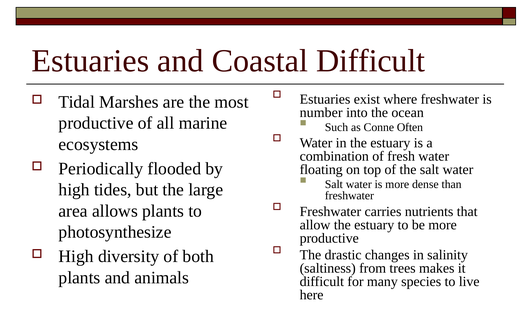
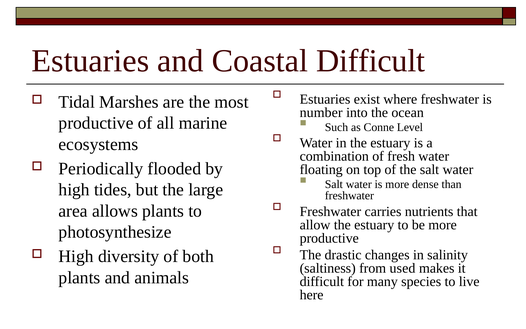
Often: Often -> Level (410, 127)
trees: trees -> used (402, 268)
